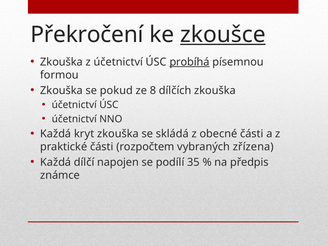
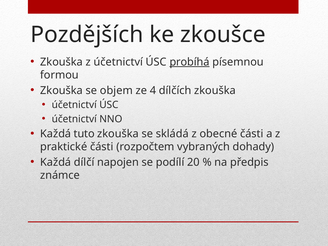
Překročení: Překročení -> Pozdějších (87, 35)
zkoušce underline: present -> none (223, 35)
pokud: pokud -> objem (116, 90)
8: 8 -> 4 (153, 90)
kryt: kryt -> tuto (84, 134)
zřízena: zřízena -> dohady (253, 147)
35: 35 -> 20 (193, 162)
